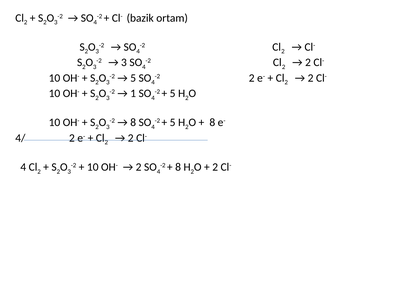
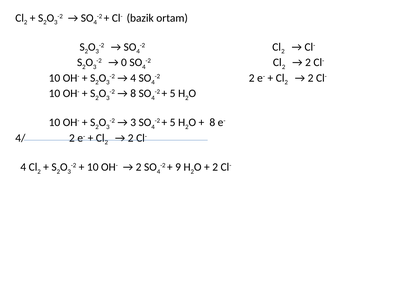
3: 3 -> 0 (124, 63)
5: 5 -> 4 (133, 78)
1: 1 -> 8 (133, 94)
8: 8 -> 3 (133, 123)
8: 8 -> 9 (178, 168)
